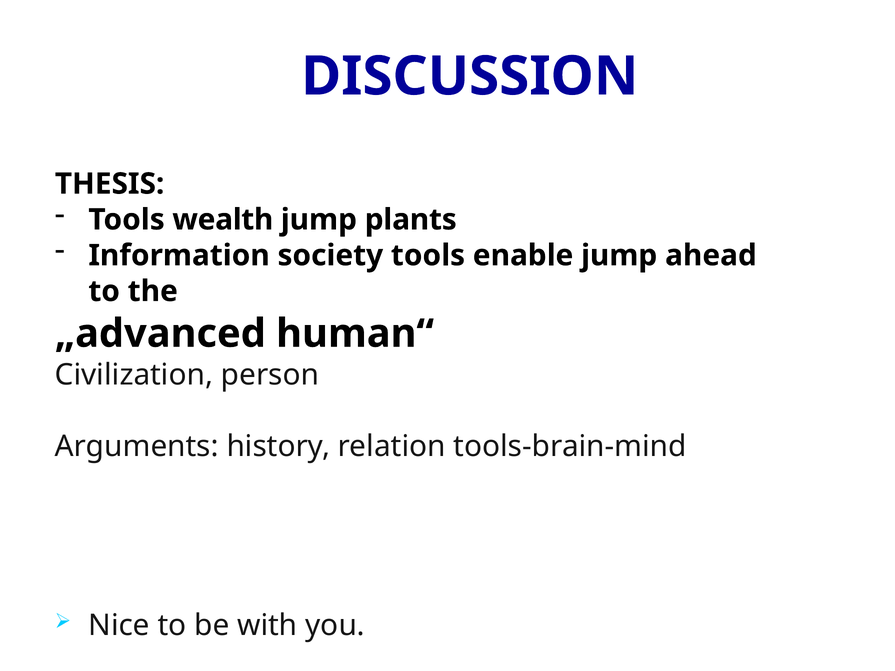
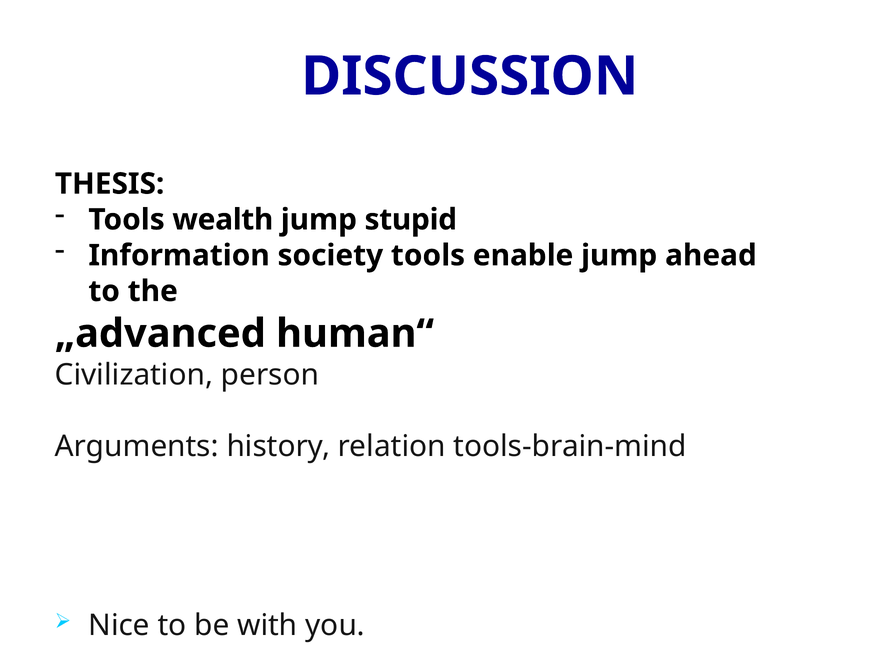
plants: plants -> stupid (411, 220)
